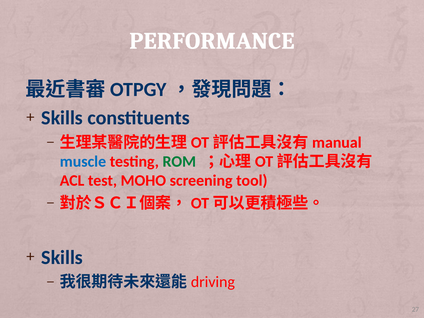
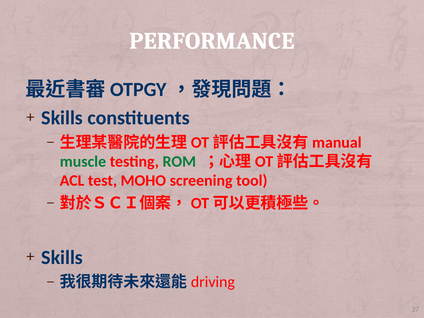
muscle colour: blue -> green (83, 162)
